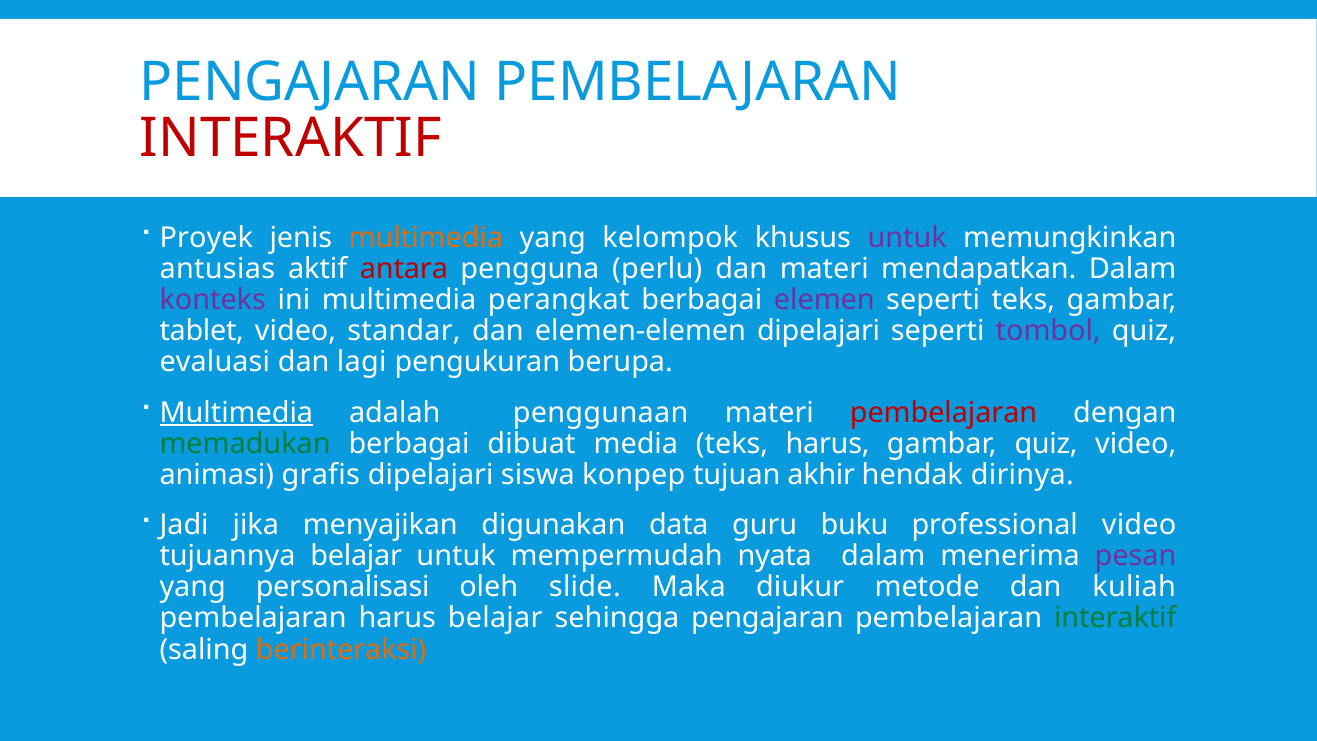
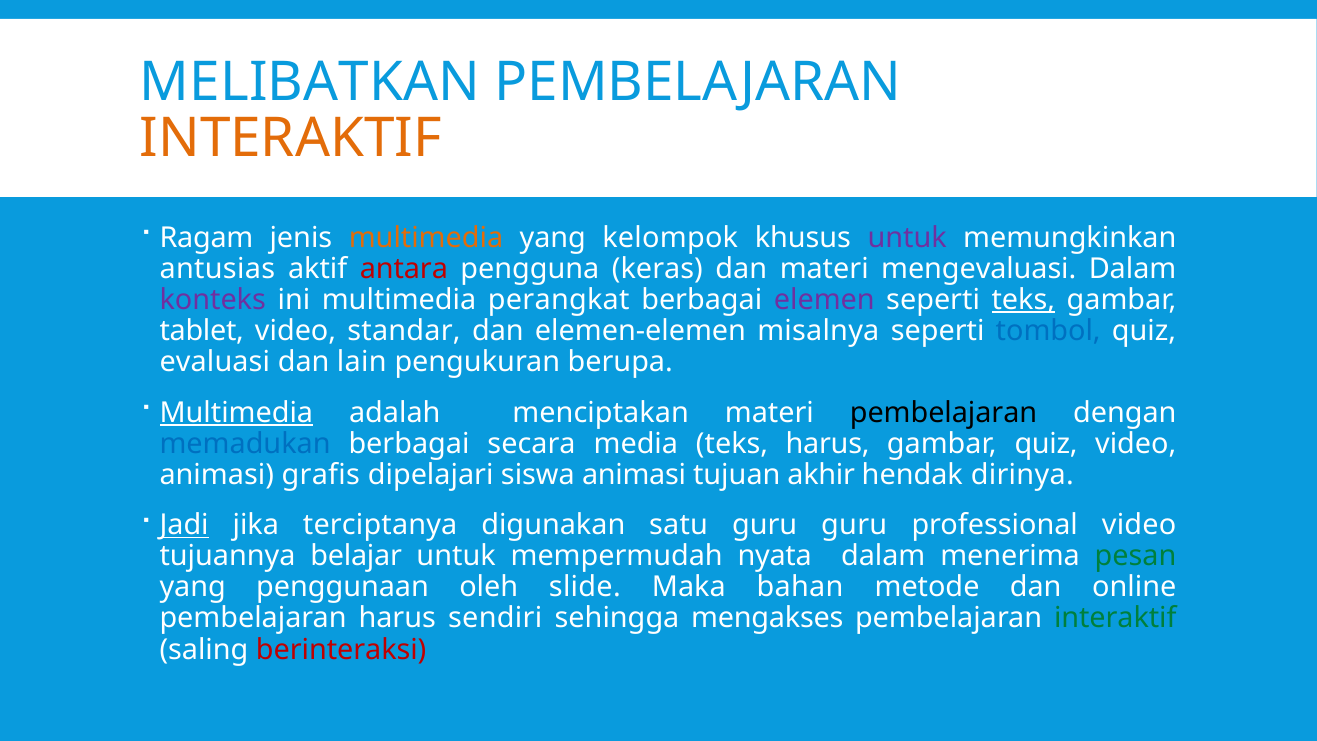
PENGAJARAN: PENGAJARAN -> MELIBATKAN (310, 83)
INTERAKTIF colour: red -> orange (291, 139)
Proyek: Proyek -> Ragam (206, 238)
perlu: perlu -> keras (657, 269)
mendapatkan: mendapatkan -> mengevaluasi (979, 269)
teks underline: none -> present (1023, 300)
elemen-elemen dipelajari: dipelajari -> misalnya (818, 331)
tombol colour: purple -> blue (1048, 331)
lagi: lagi -> lain (362, 362)
penggunaan: penggunaan -> menciptakan (601, 412)
pembelajaran colour: red -> black (944, 412)
memadukan colour: green -> blue (245, 443)
dibuat: dibuat -> secara (532, 443)
siswa konpep: konpep -> animasi (634, 475)
Jadi underline: none -> present (184, 525)
menyajikan: menyajikan -> terciptanya (380, 525)
data: data -> satu (679, 525)
guru buku: buku -> guru (854, 525)
pesan colour: purple -> green (1136, 556)
personalisasi: personalisasi -> penggunaan (343, 587)
diukur: diukur -> bahan (800, 587)
kuliah: kuliah -> online (1134, 587)
harus belajar: belajar -> sendiri (495, 618)
sehingga pengajaran: pengajaran -> mengakses (767, 618)
berinteraksi colour: orange -> red (341, 649)
